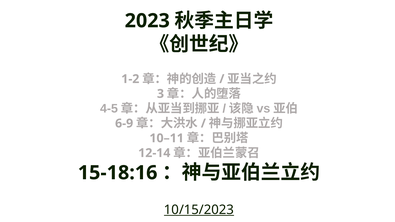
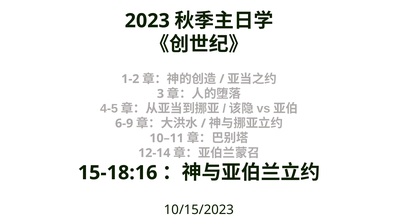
10/15/2023 underline: present -> none (199, 210)
